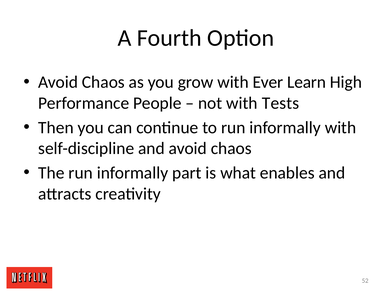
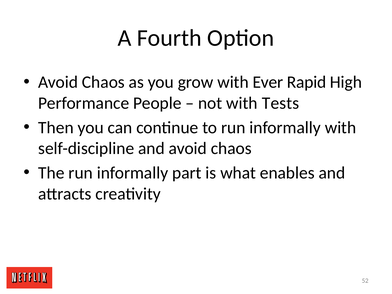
Learn: Learn -> Rapid (307, 82)
